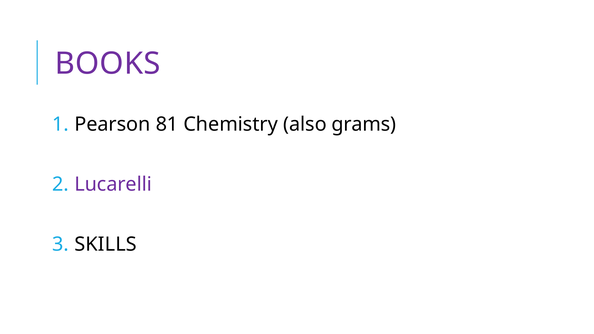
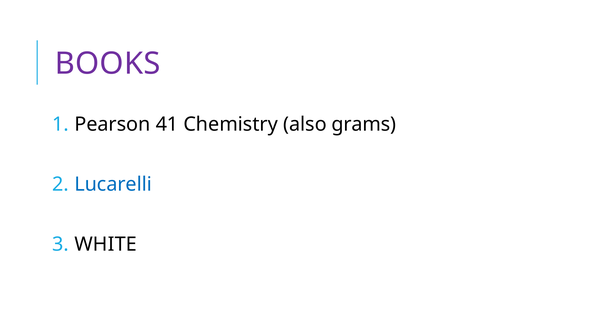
81: 81 -> 41 (167, 124)
Lucarelli colour: purple -> blue (113, 184)
SKILLS: SKILLS -> WHITE (106, 244)
